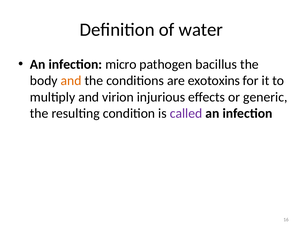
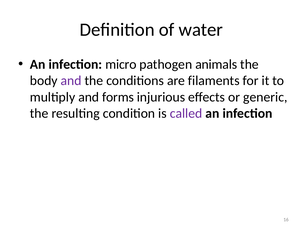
bacillus: bacillus -> animals (216, 64)
and colour: orange -> purple (71, 81)
exotoxins: exotoxins -> filaments (214, 81)
virion: virion -> forms (118, 97)
